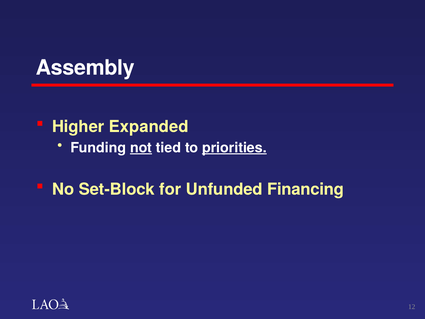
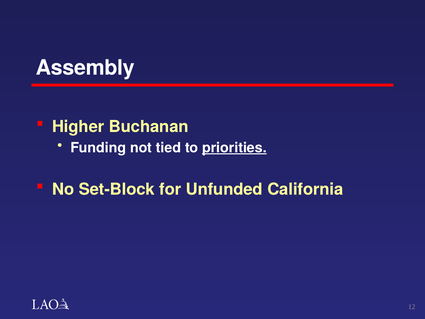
Expanded: Expanded -> Buchanan (149, 127)
not underline: present -> none (141, 148)
Financing: Financing -> California (305, 189)
